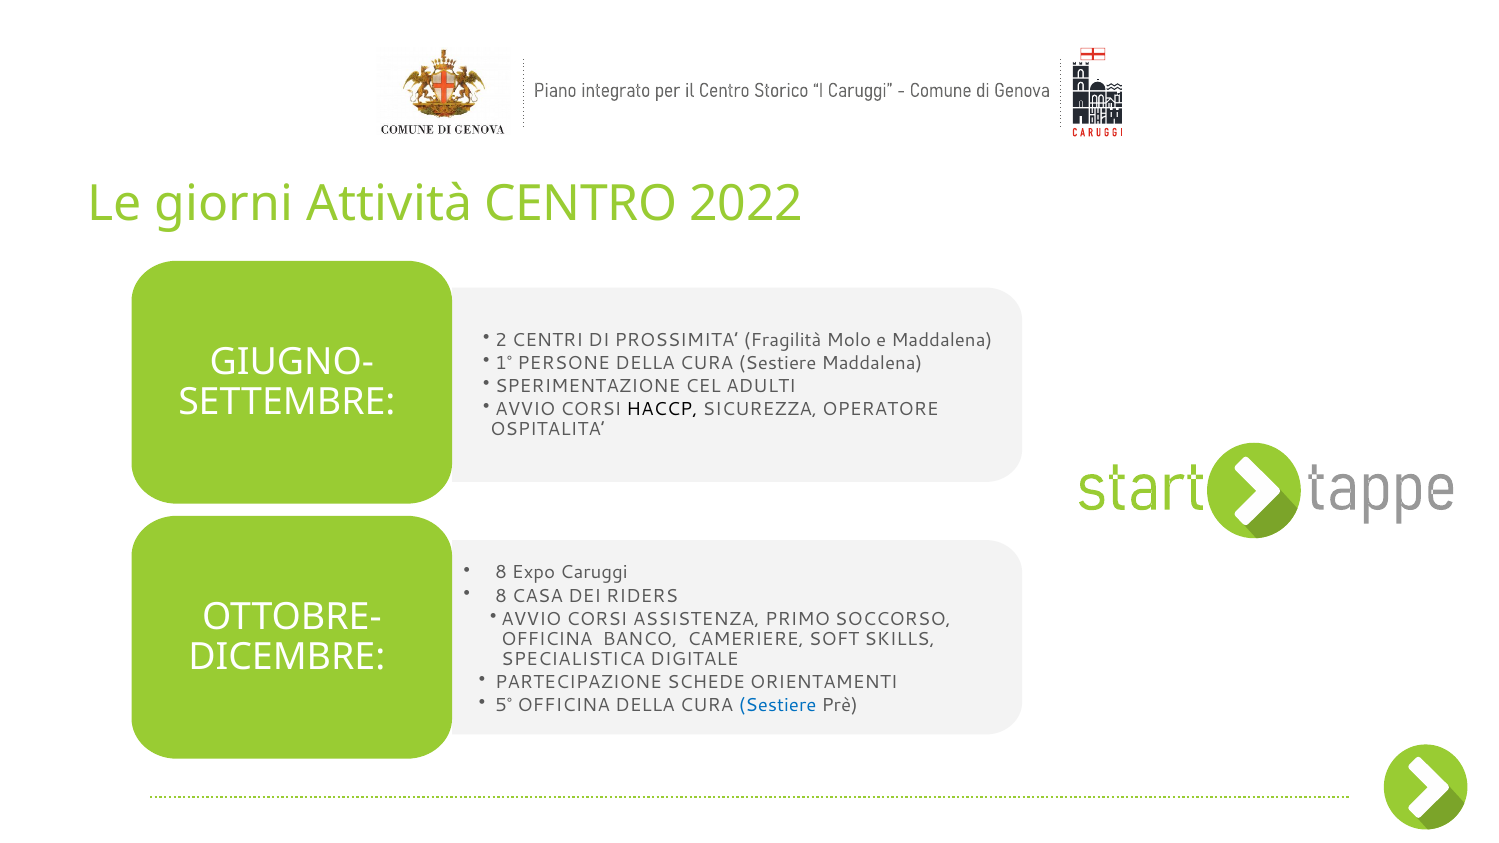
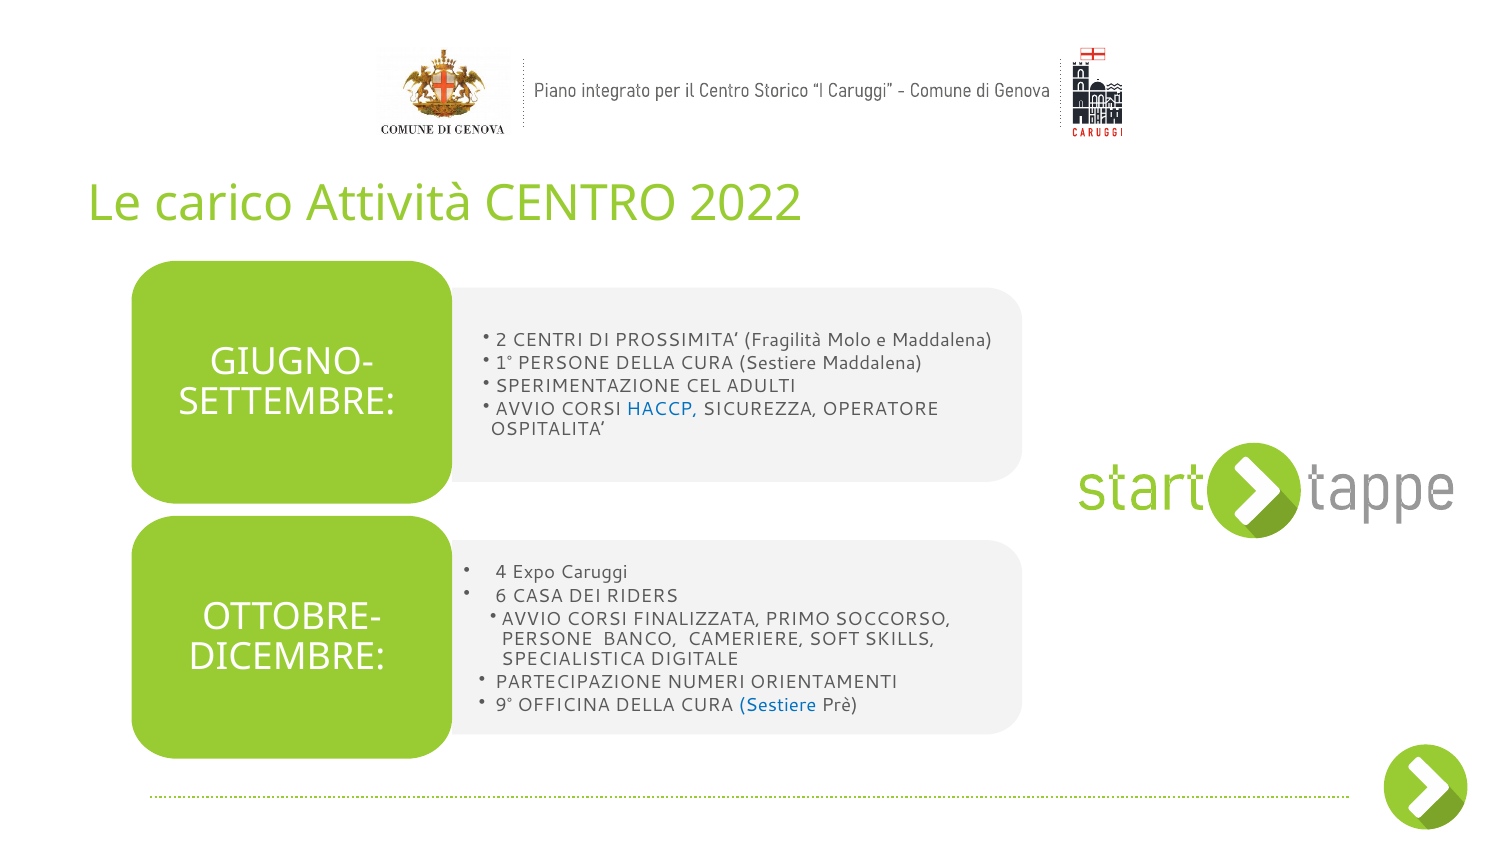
giorni: giorni -> carico (224, 204)
HACCP colour: black -> blue (662, 409)
8: 8 -> 4 (501, 573)
8: 8 -> 6 (501, 596)
ASSISTENZA: ASSISTENZA -> FINALIZZATA (696, 619)
OFFICINA: OFFICINA -> PERSONE (547, 639)
SCHEDE: SCHEDE -> NUMERI (706, 683)
5°: 5° -> 9° (504, 706)
